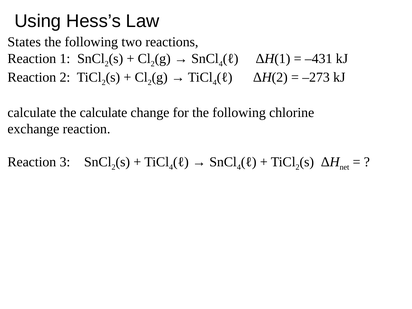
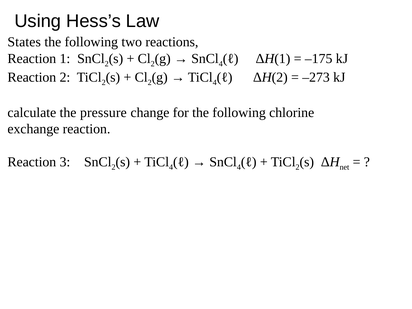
–431: –431 -> –175 (319, 59)
the calculate: calculate -> pressure (103, 113)
